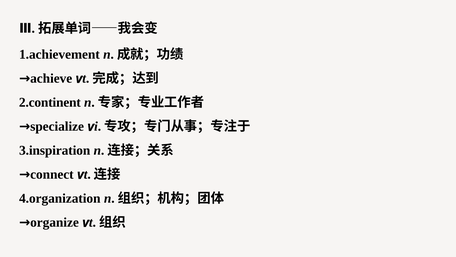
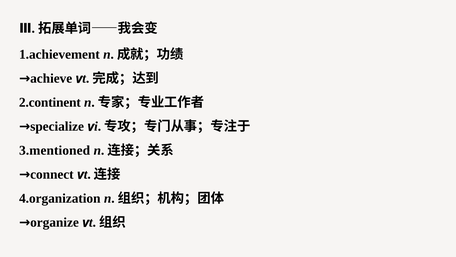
3.inspiration: 3.inspiration -> 3.mentioned (55, 150)
